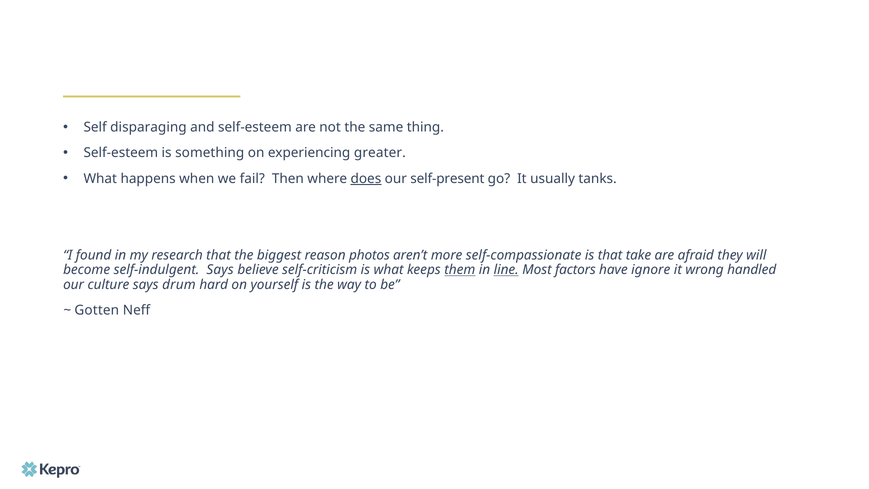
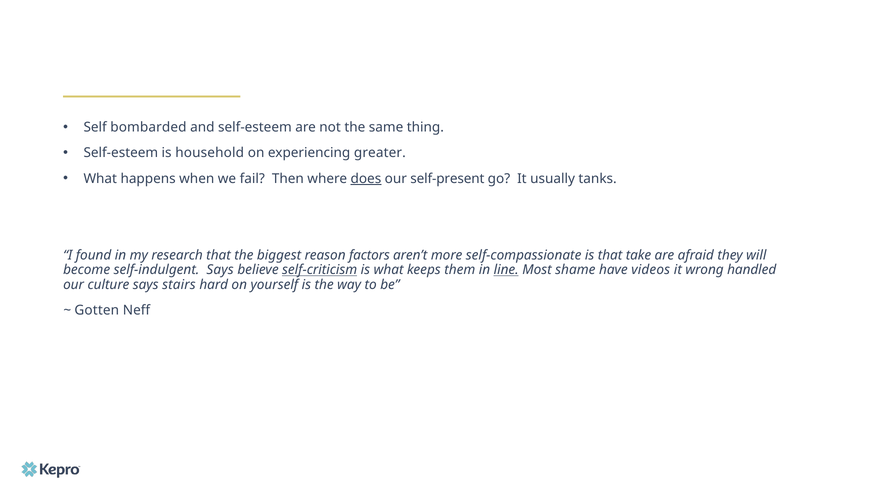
disparaging: disparaging -> bombarded (148, 127)
something: something -> household (210, 153)
photos: photos -> factors (369, 255)
self-criticism underline: none -> present (320, 270)
them underline: present -> none (460, 270)
factors: factors -> shame (575, 270)
ignore: ignore -> videos (651, 270)
drum: drum -> stairs (179, 284)
